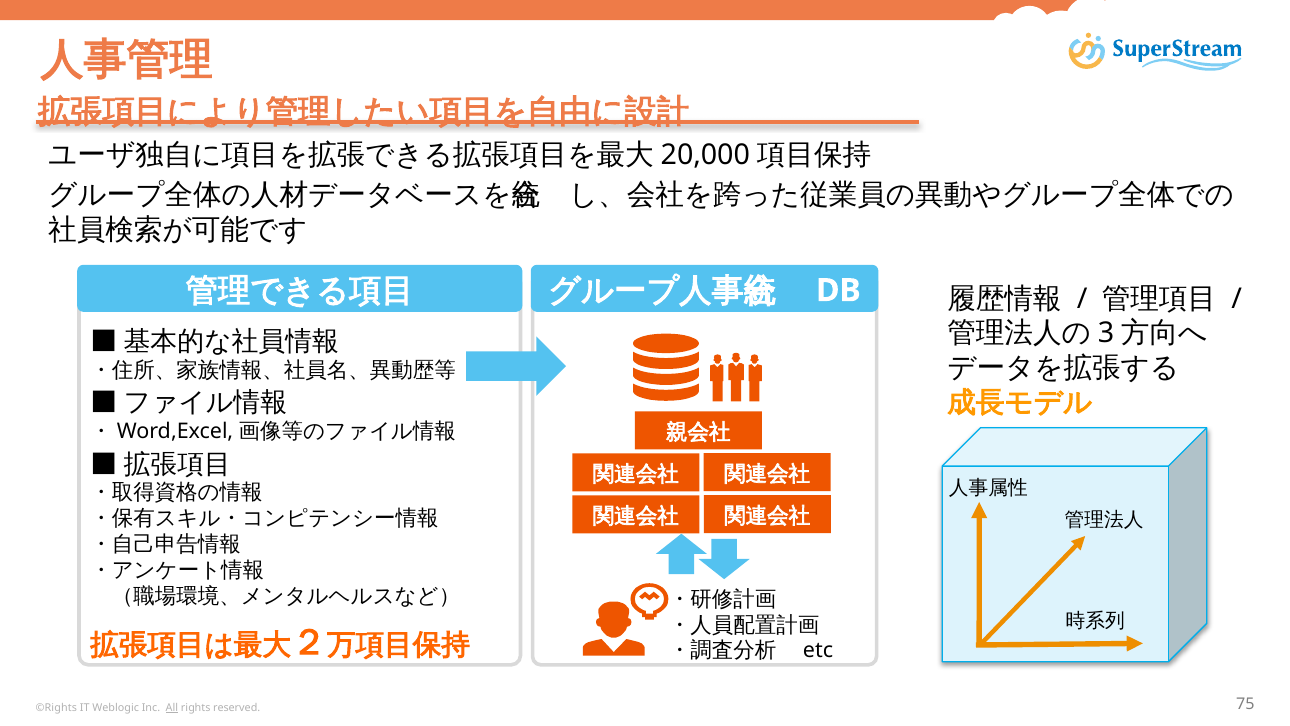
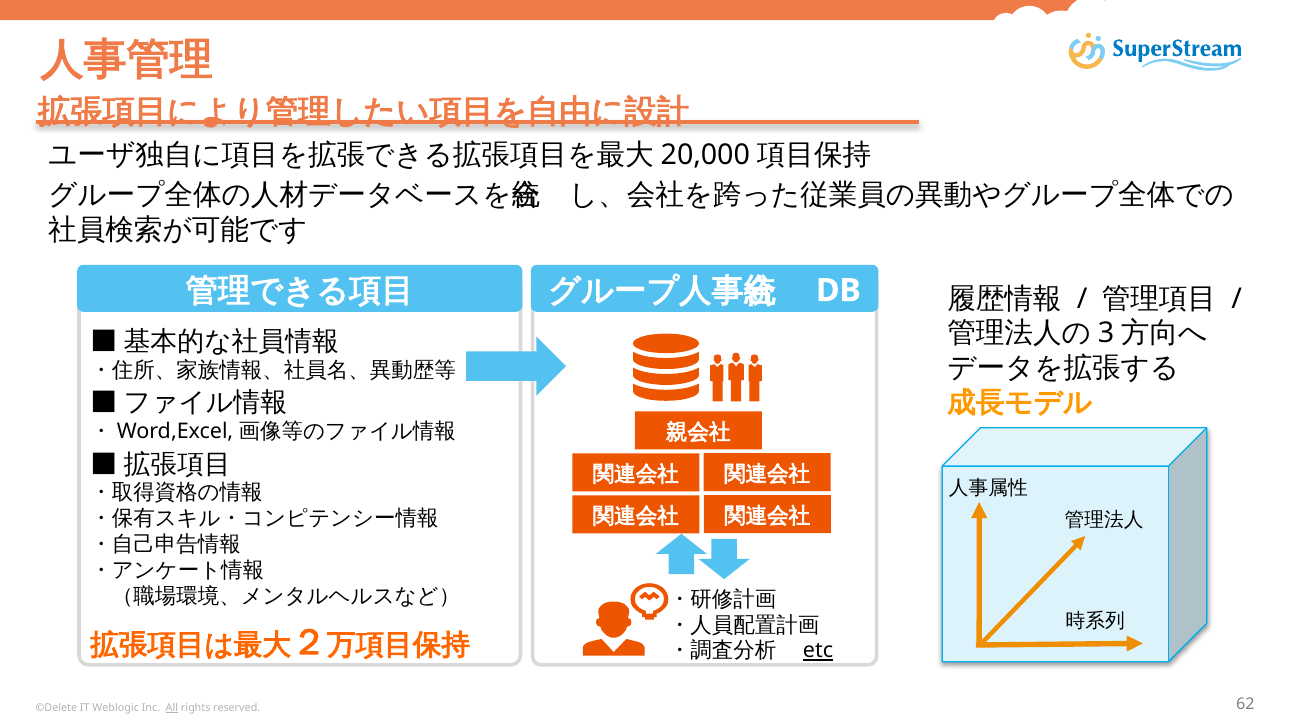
etc underline: none -> present (818, 651)
©Rights: ©Rights -> ©Delete (56, 707)
75: 75 -> 62 (1245, 704)
